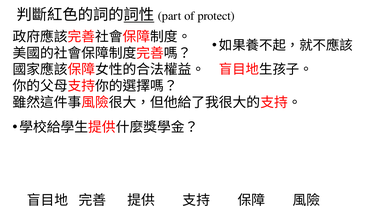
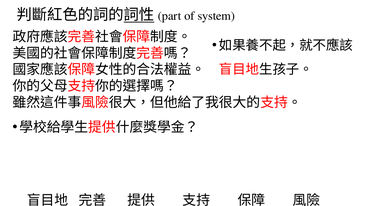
protect: protect -> system (216, 16)
